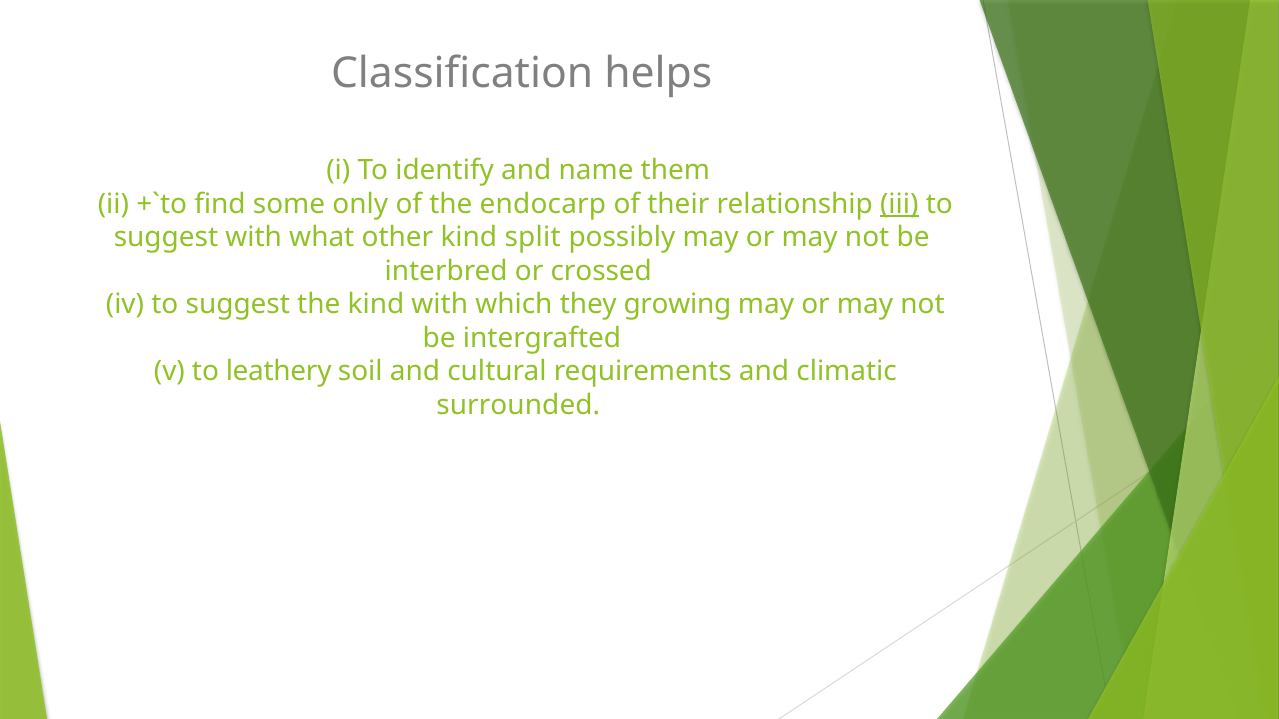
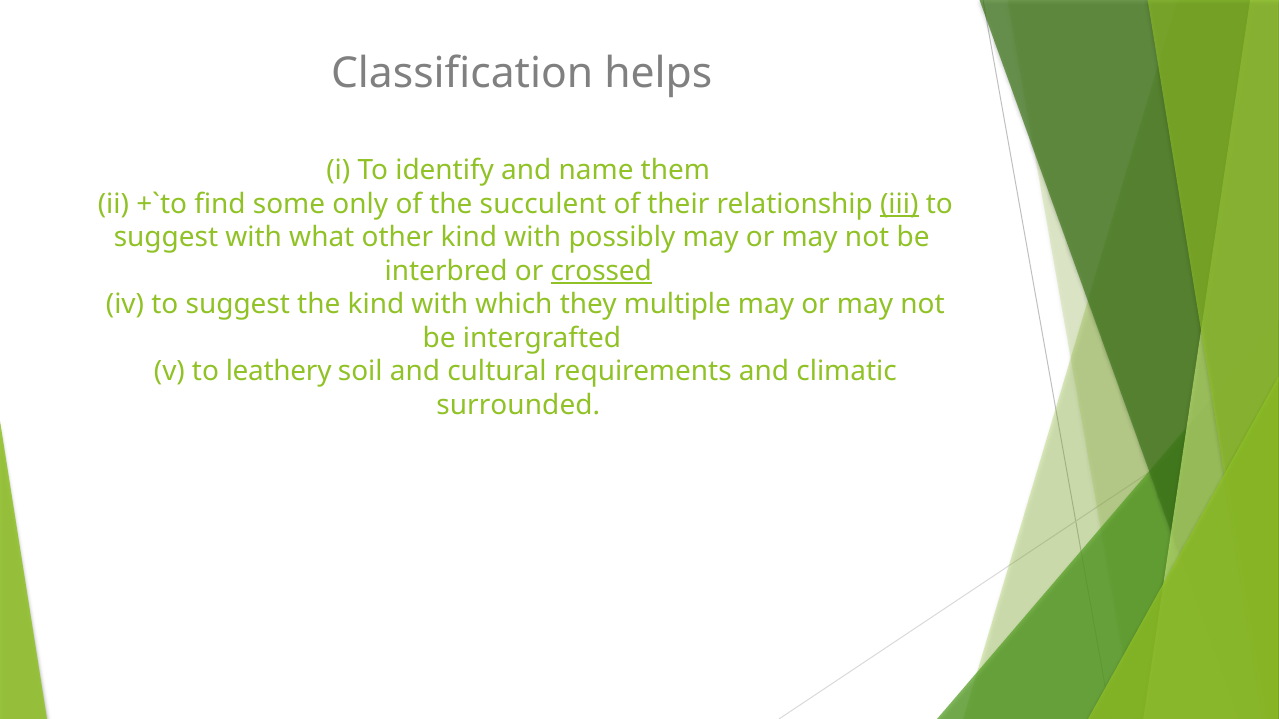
endocarp: endocarp -> succulent (543, 204)
other kind split: split -> with (533, 238)
crossed underline: none -> present (601, 271)
growing: growing -> multiple (677, 305)
